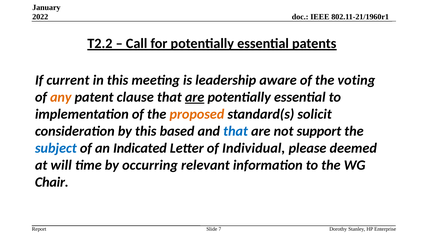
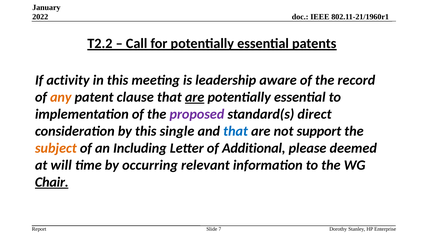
current: current -> activity (68, 80)
voting: voting -> record (356, 80)
proposed colour: orange -> purple (197, 114)
solicit: solicit -> direct (315, 114)
based: based -> single (177, 131)
subject colour: blue -> orange (56, 148)
Indicated: Indicated -> Including (140, 148)
Individual: Individual -> Additional (254, 148)
Chair underline: none -> present (52, 182)
